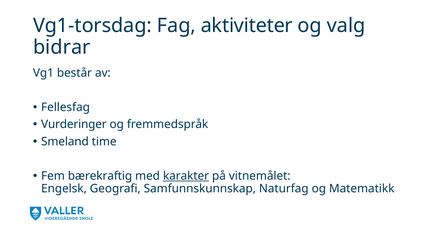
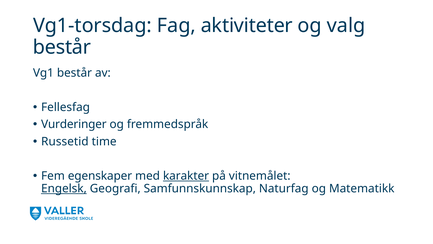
bidrar: bidrar -> består (62, 47)
Smeland: Smeland -> Russetid (65, 141)
bærekraftig: bærekraftig -> egenskaper (100, 176)
Engelsk underline: none -> present (64, 188)
